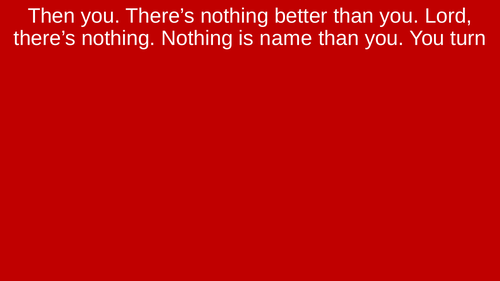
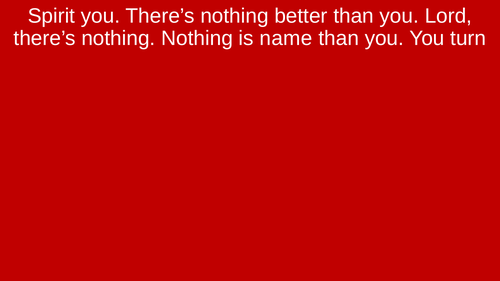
Then: Then -> Spirit (51, 16)
